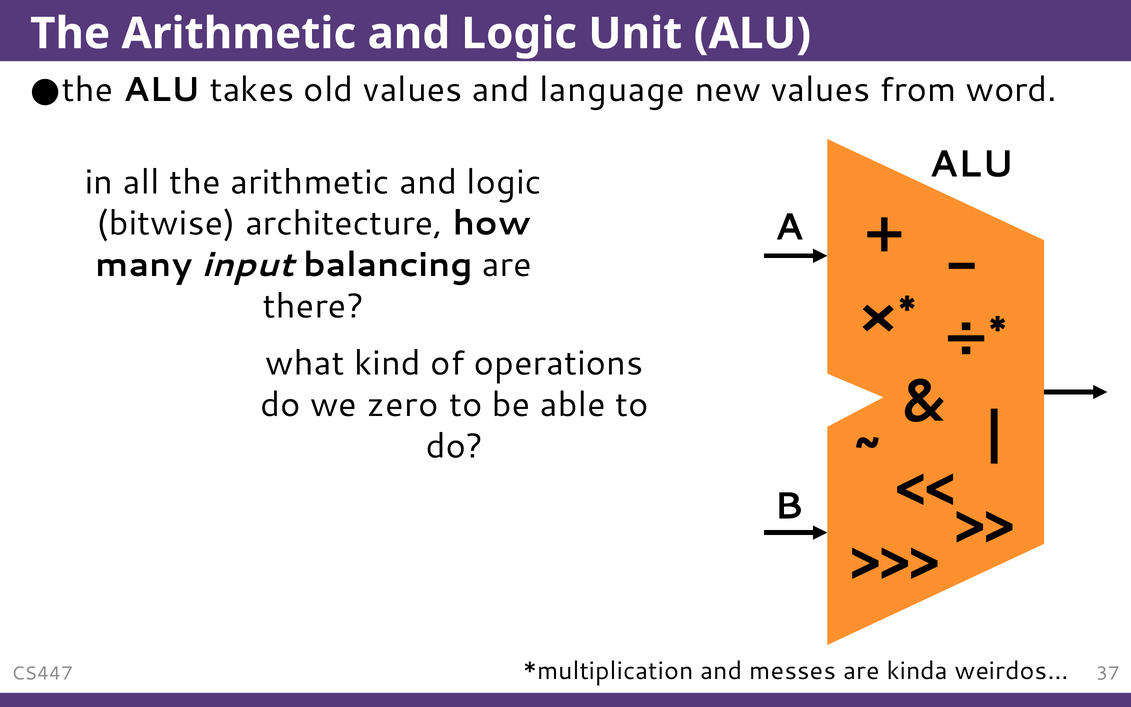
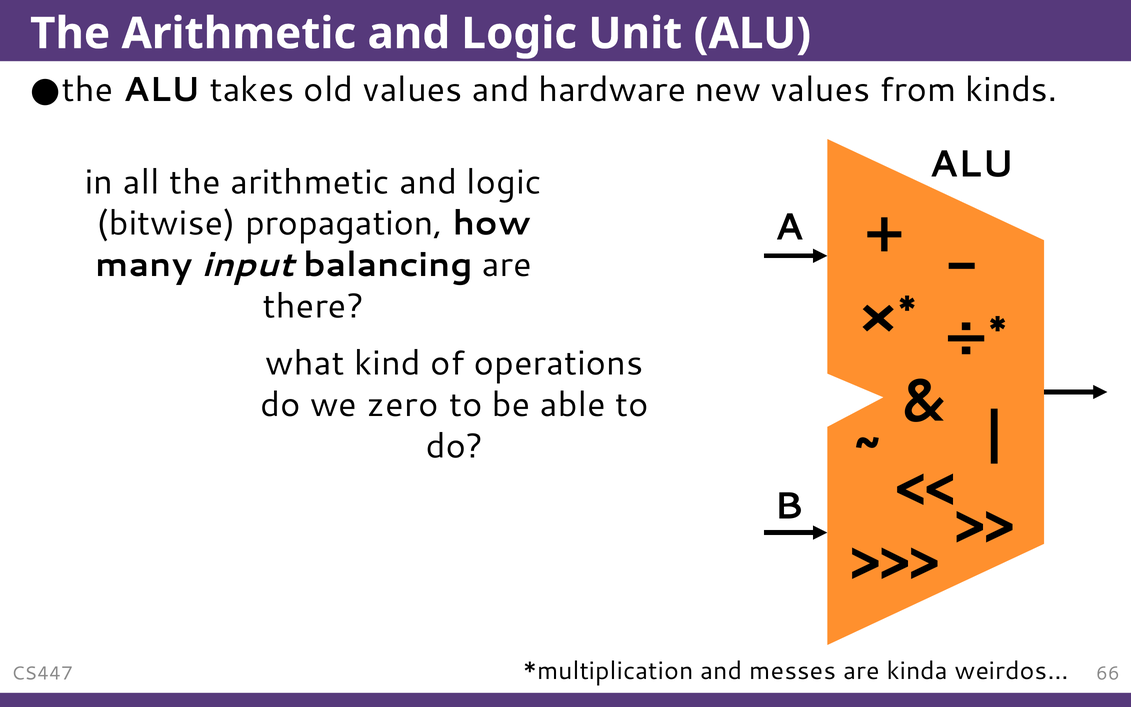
language: language -> hardware (612, 90)
word: word -> kinds (1011, 90)
architecture: architecture -> propagation (344, 224)
37: 37 -> 66 (1108, 673)
